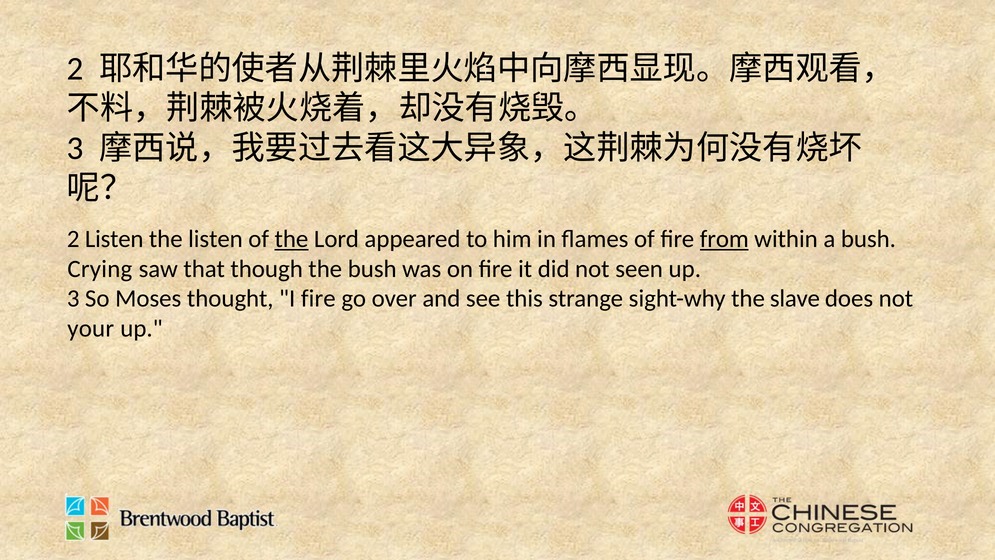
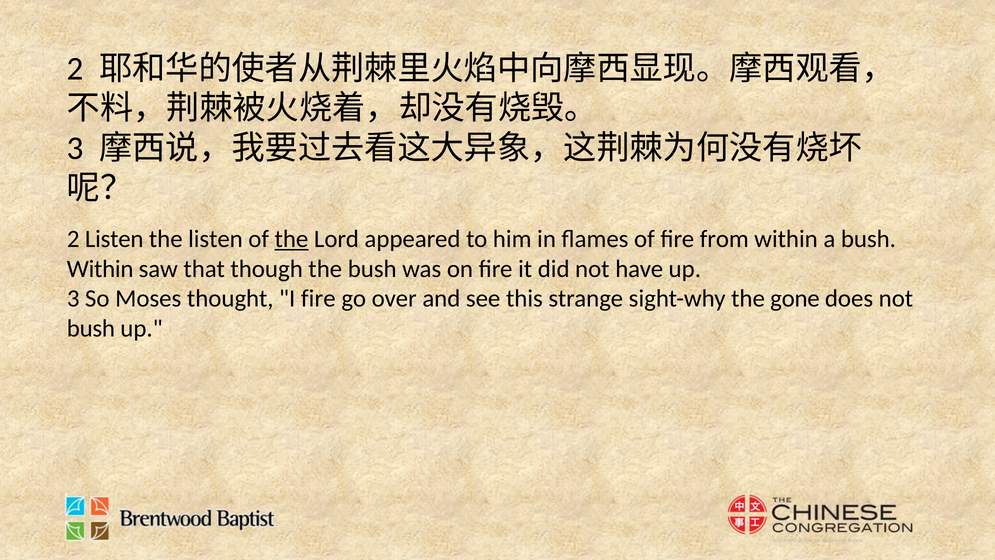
from underline: present -> none (724, 239)
Crying: Crying -> Within (100, 269)
seen: seen -> have (639, 269)
slave: slave -> gone (795, 299)
your: your -> bush (91, 328)
